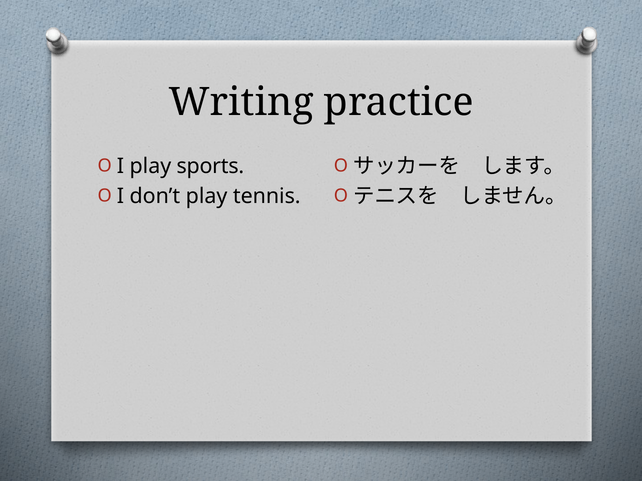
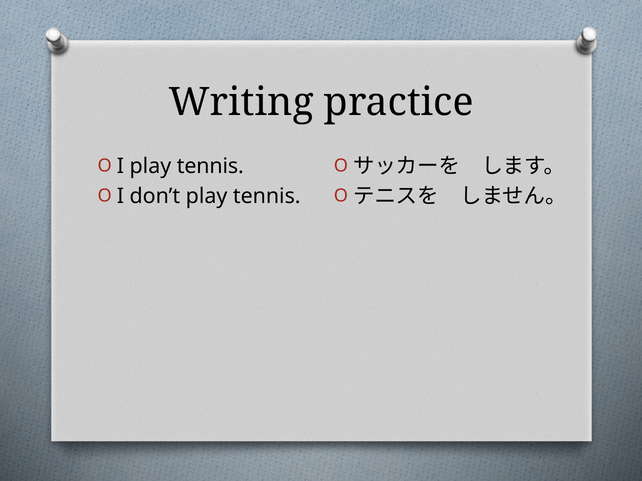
I play sports: sports -> tennis (210, 167)
